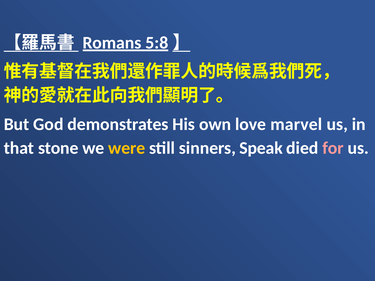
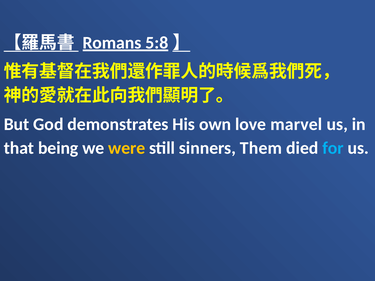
stone: stone -> being (58, 148)
Speak: Speak -> Them (261, 148)
for colour: pink -> light blue (333, 148)
